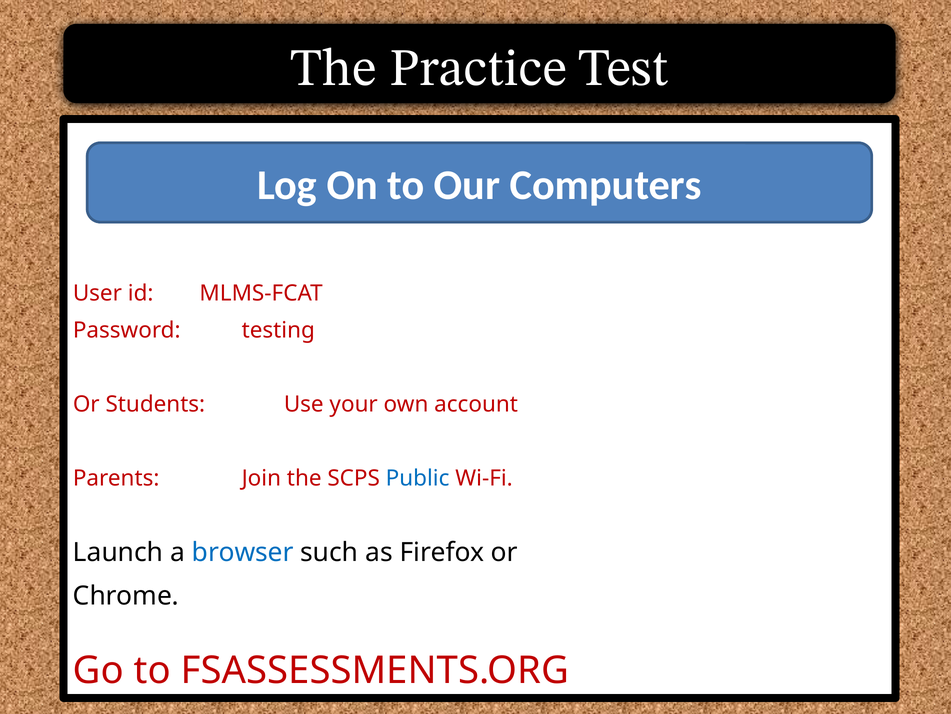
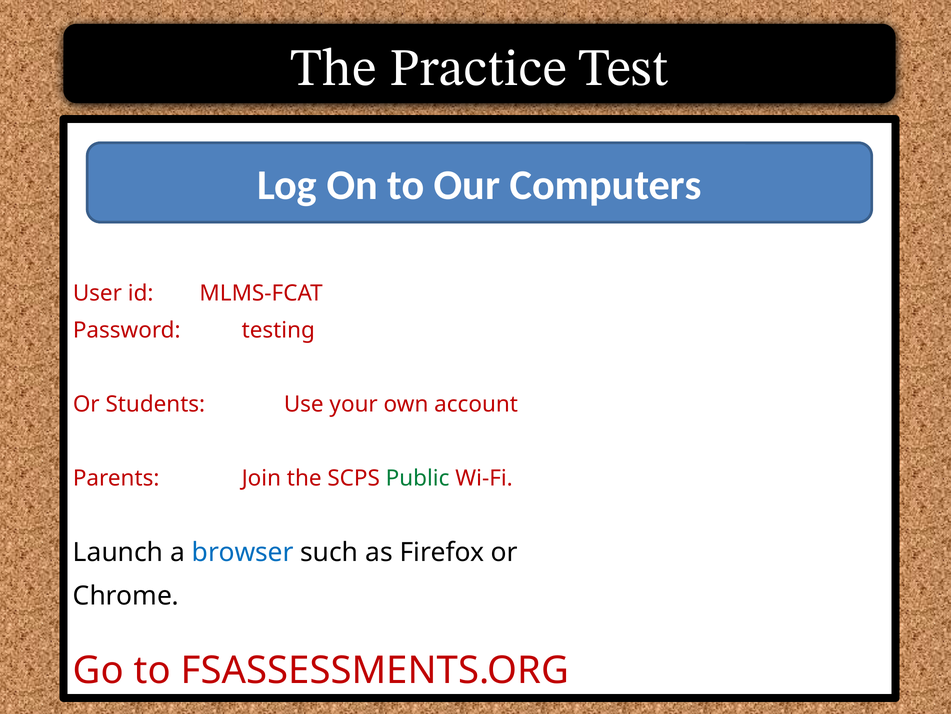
Public colour: blue -> green (418, 478)
